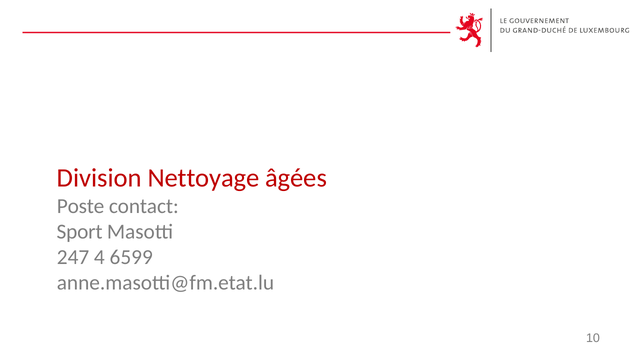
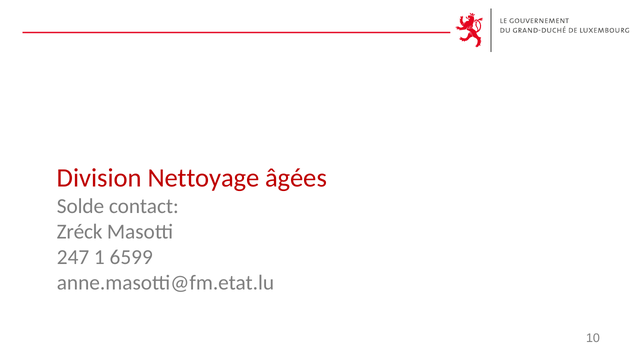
Poste: Poste -> Solde (81, 207)
Sport: Sport -> Zréck (80, 232)
4: 4 -> 1 (99, 258)
